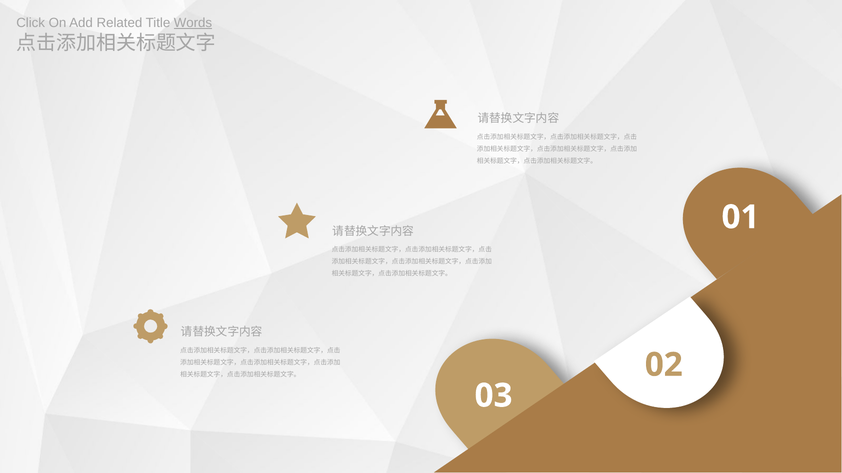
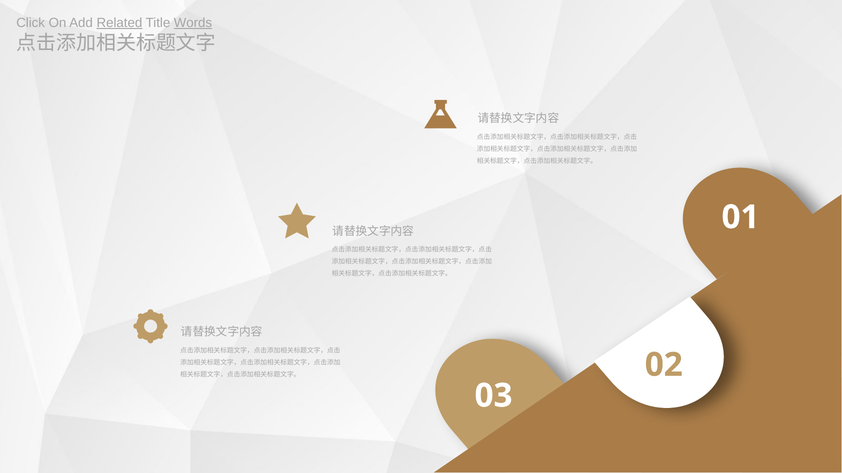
Related underline: none -> present (119, 23)
